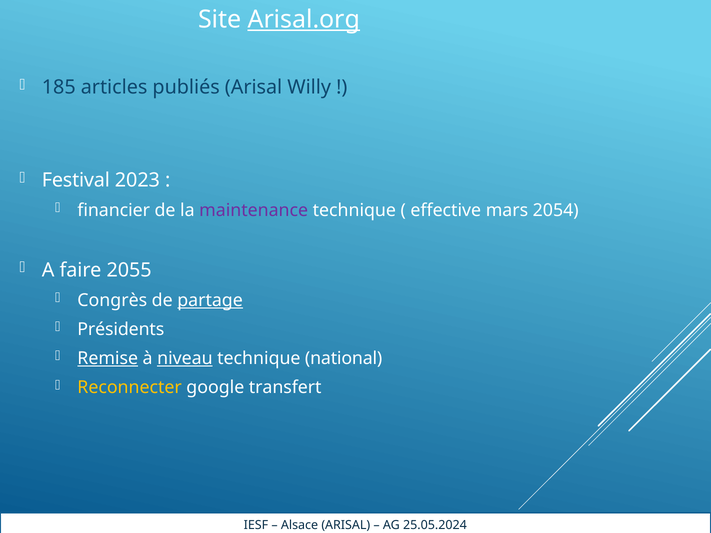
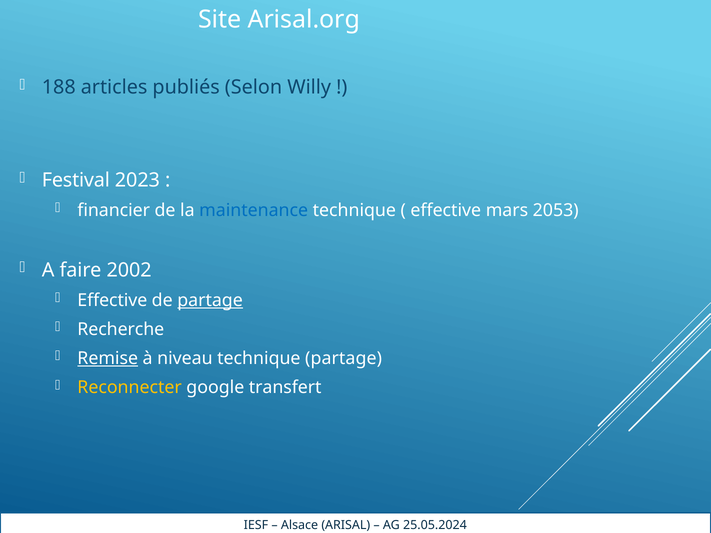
Arisal.org underline: present -> none (304, 20)
185: 185 -> 188 (59, 87)
publiés Arisal: Arisal -> Selon (254, 87)
maintenance colour: purple -> blue (254, 210)
2054: 2054 -> 2053 (556, 210)
2055: 2055 -> 2002 (129, 270)
Congrès: Congrès -> Effective (112, 300)
Présidents: Présidents -> Recherche (121, 329)
niveau underline: present -> none (185, 358)
technique national: national -> partage (344, 358)
